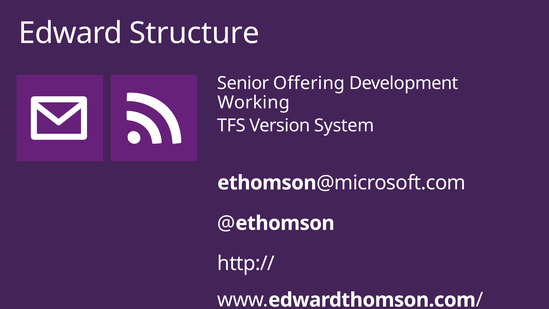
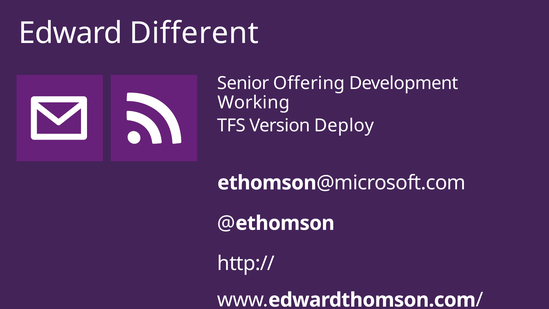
Structure: Structure -> Different (194, 33)
System: System -> Deploy (344, 126)
